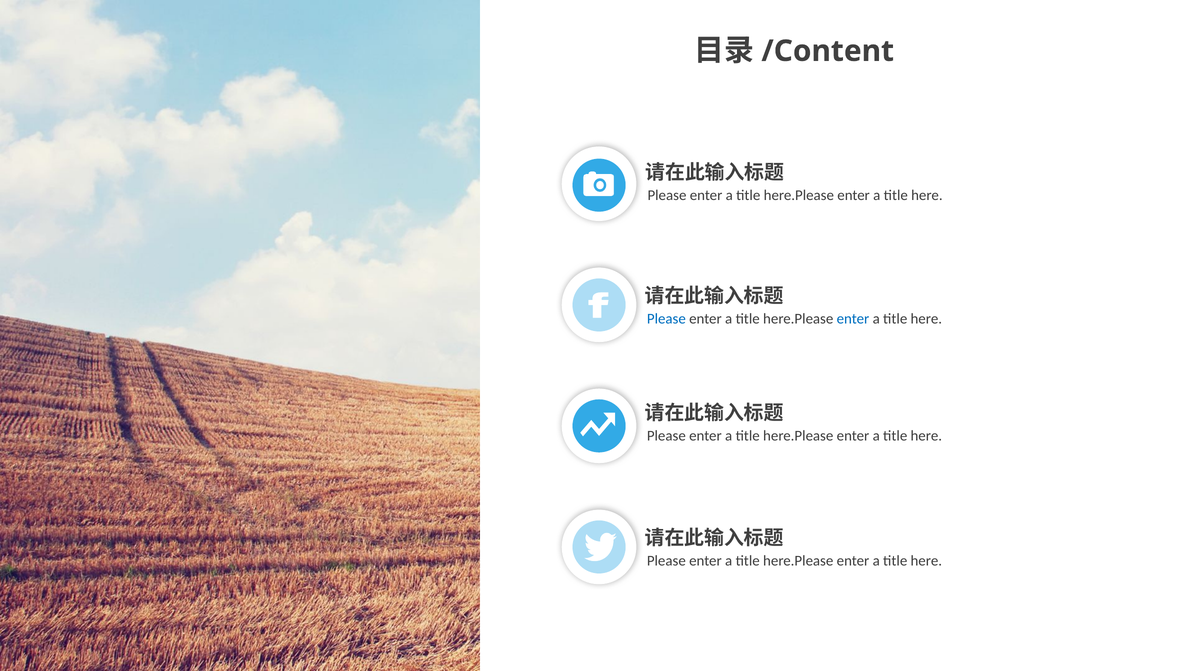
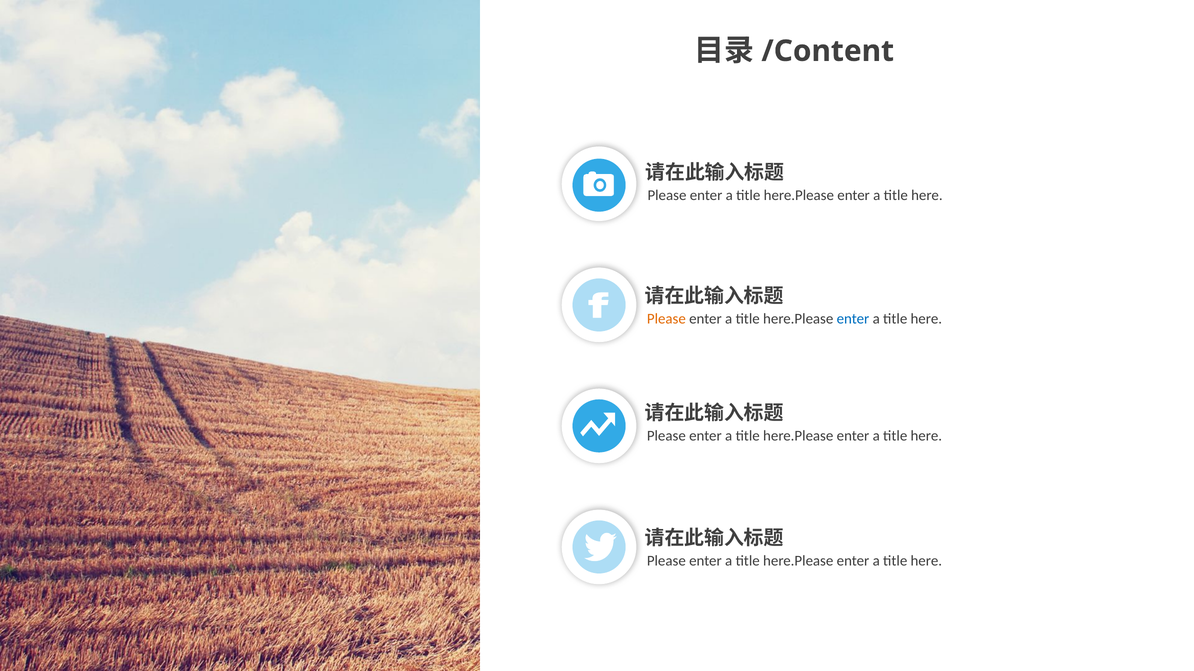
Please colour: blue -> orange (666, 319)
